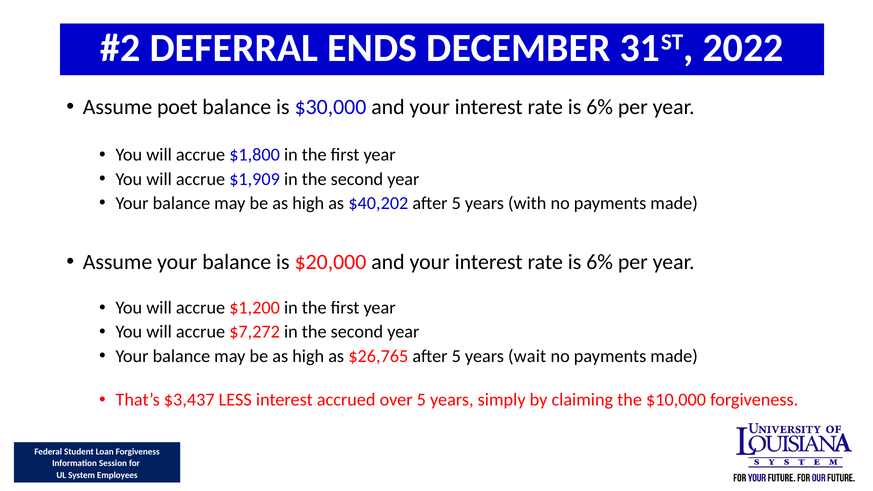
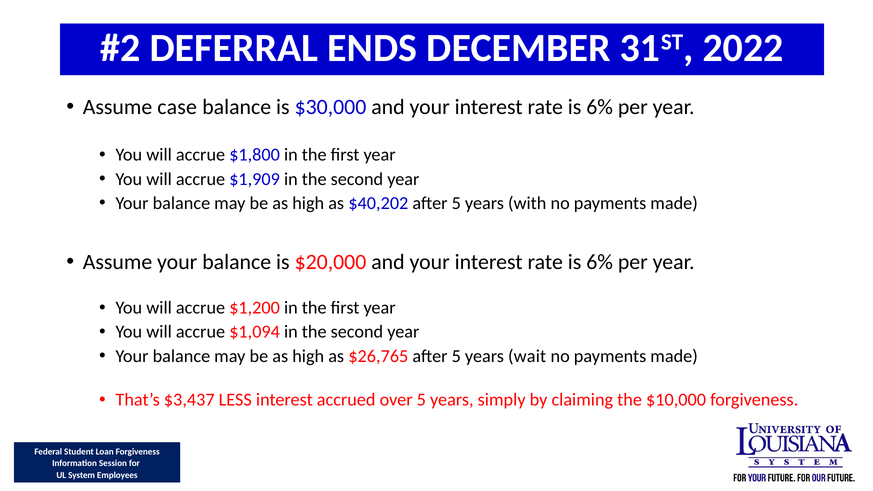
poet: poet -> case (177, 107)
$7,272: $7,272 -> $1,094 (255, 332)
